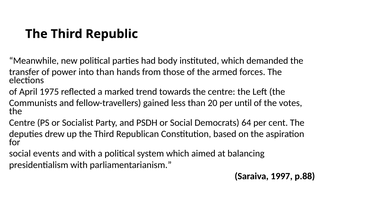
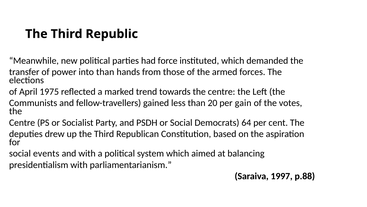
body: body -> force (168, 60)
until: until -> gain (243, 103)
